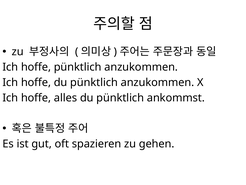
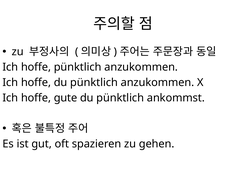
alles: alles -> gute (66, 98)
